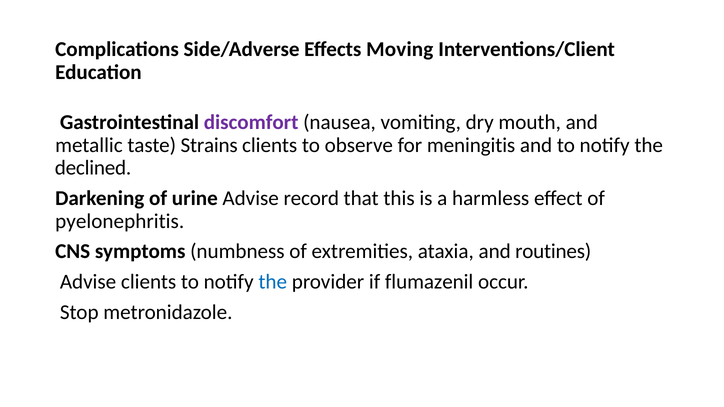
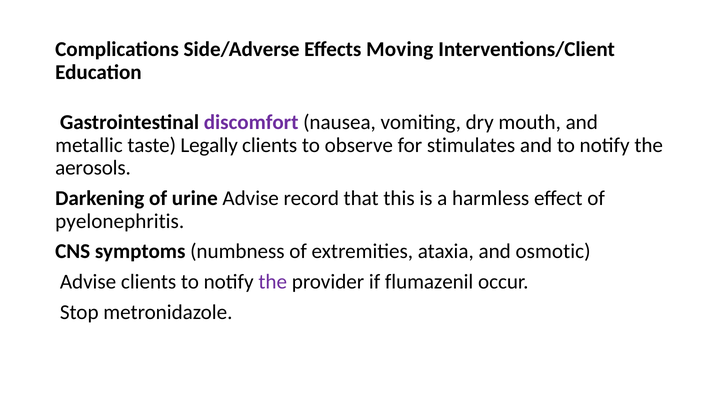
Strains: Strains -> Legally (209, 145)
meningitis: meningitis -> stimulates (471, 145)
declined: declined -> aerosols (93, 168)
routines: routines -> osmotic (553, 252)
the colour: blue -> purple (273, 282)
